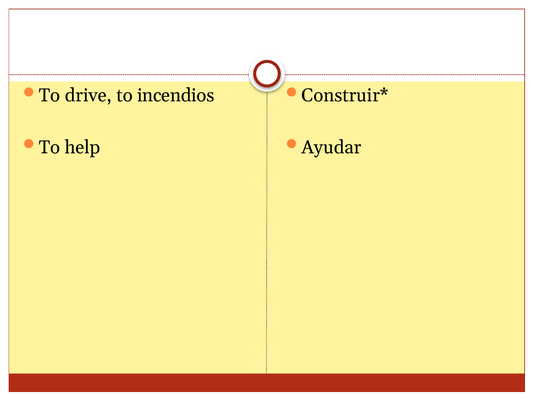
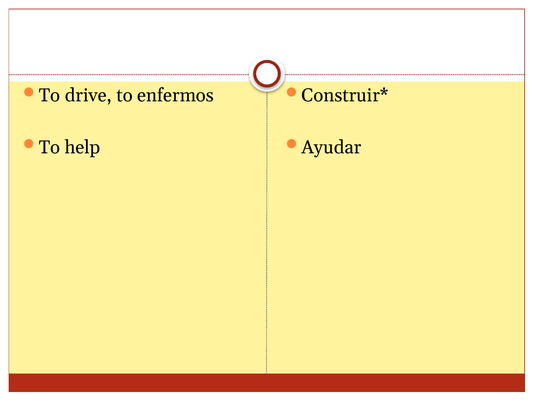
incendios: incendios -> enfermos (176, 95)
